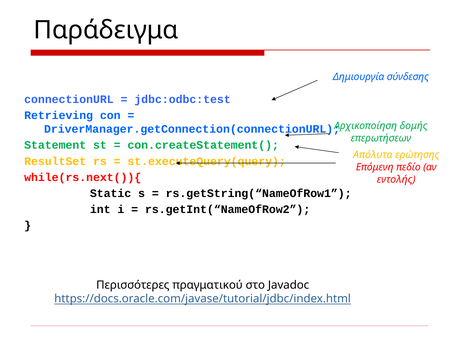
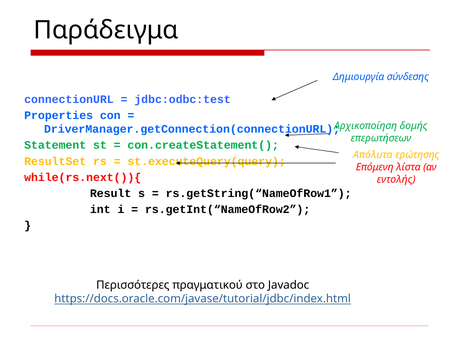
Retrieving: Retrieving -> Properties (59, 115)
πεδίο: πεδίο -> λίστα (408, 167)
Static: Static -> Result (111, 193)
